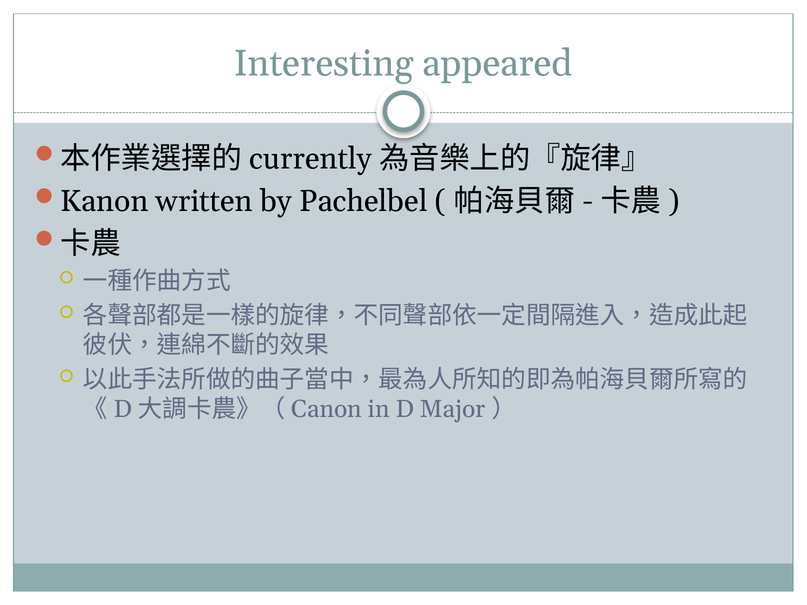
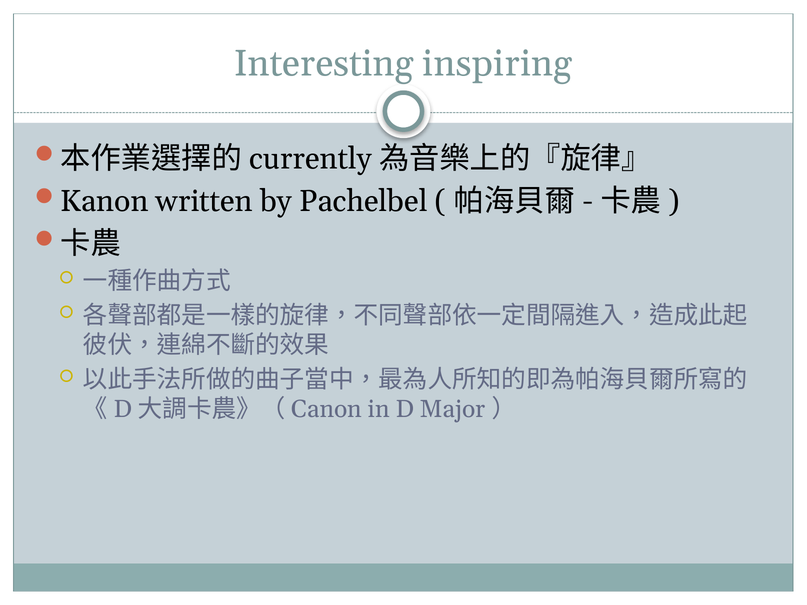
appeared: appeared -> inspiring (497, 64)
